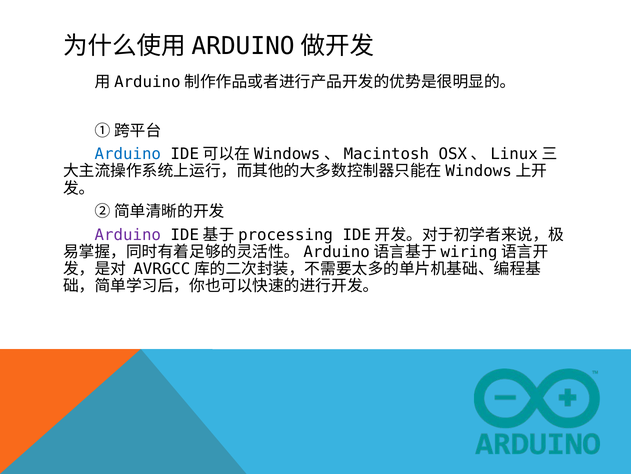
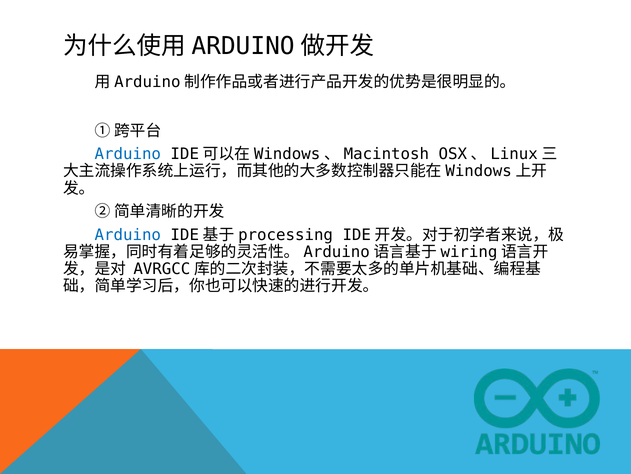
Arduino colour: purple -> blue (128, 235)
